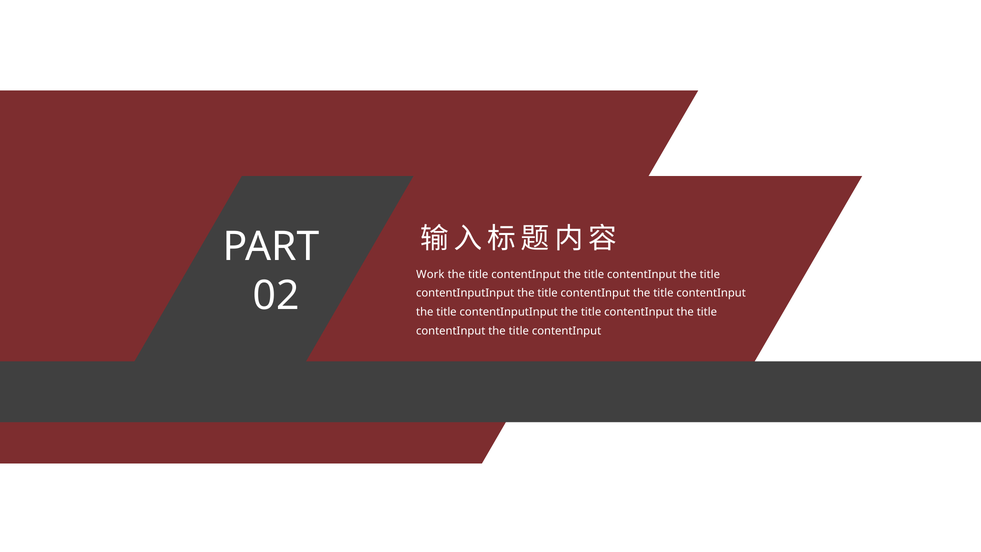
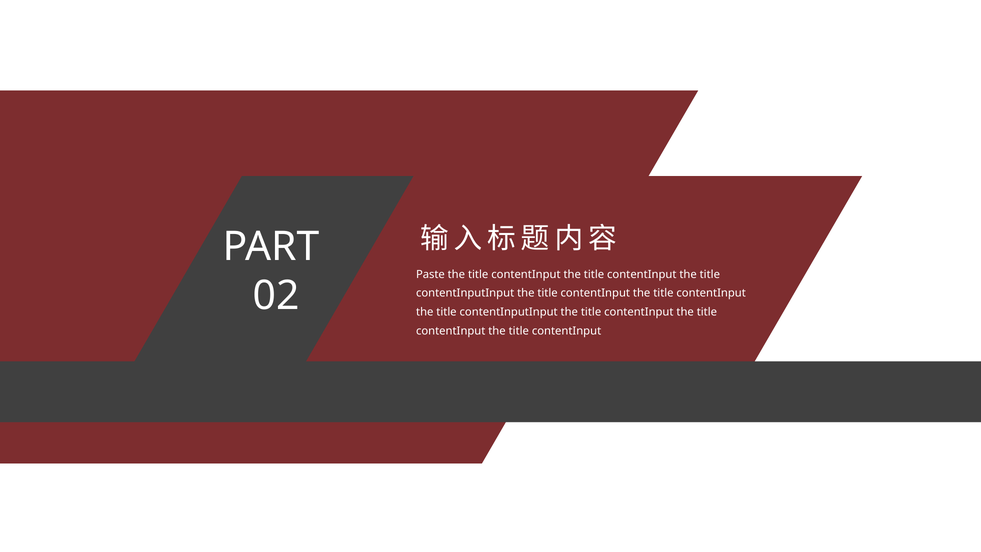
Work: Work -> Paste (430, 274)
